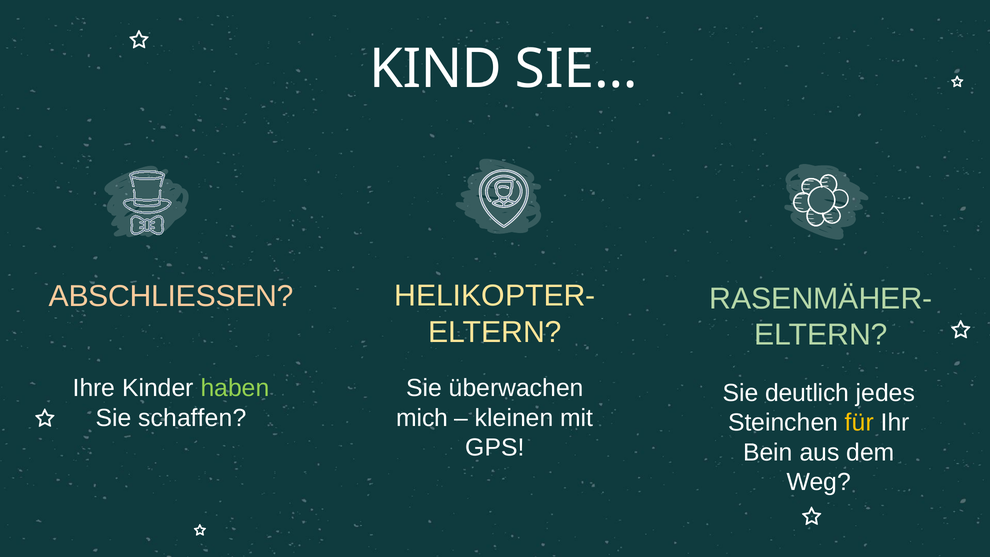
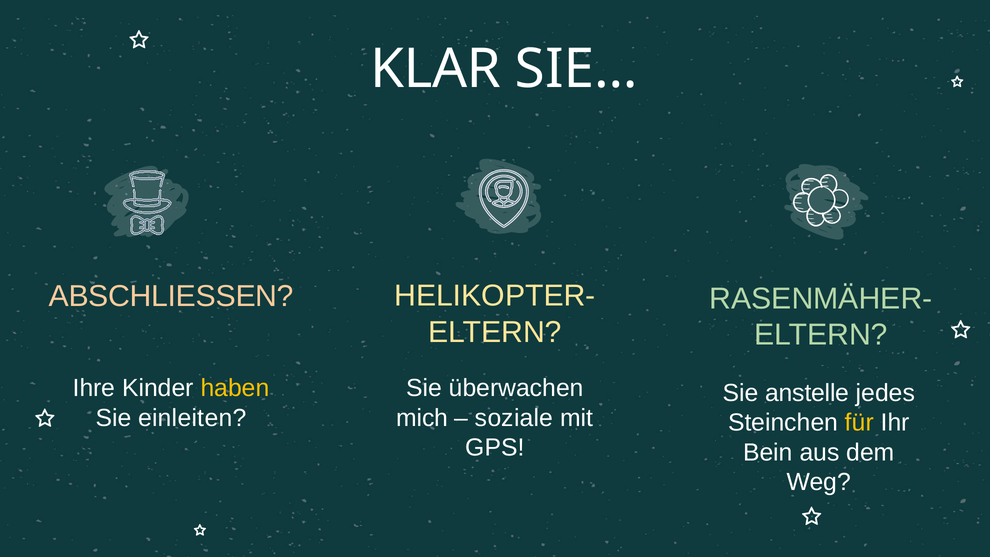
KIND: KIND -> KLAR (436, 69)
haben colour: light green -> yellow (235, 388)
deutlich: deutlich -> anstelle (807, 393)
schaffen: schaffen -> einleiten (192, 418)
kleinen: kleinen -> soziale (514, 418)
